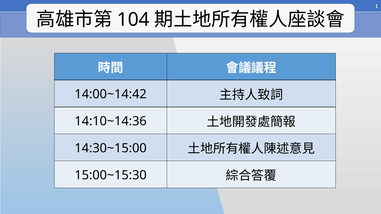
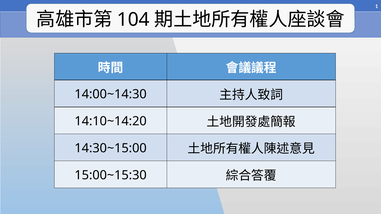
14:00~14:42: 14:00~14:42 -> 14:00~14:30 (111, 94)
14:10~14:36: 14:10~14:36 -> 14:10~14:20 (111, 121)
